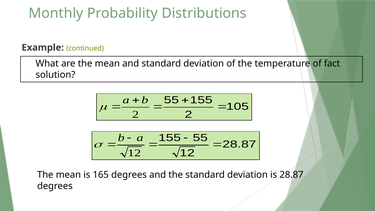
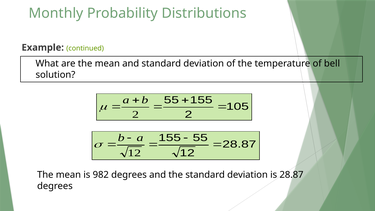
fact: fact -> bell (332, 63)
165: 165 -> 982 (101, 175)
